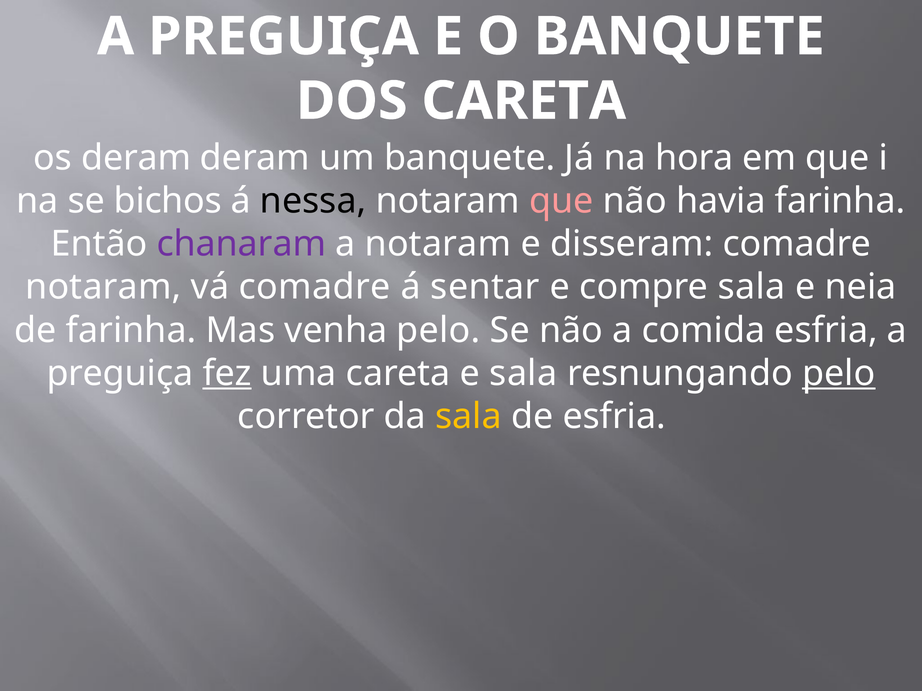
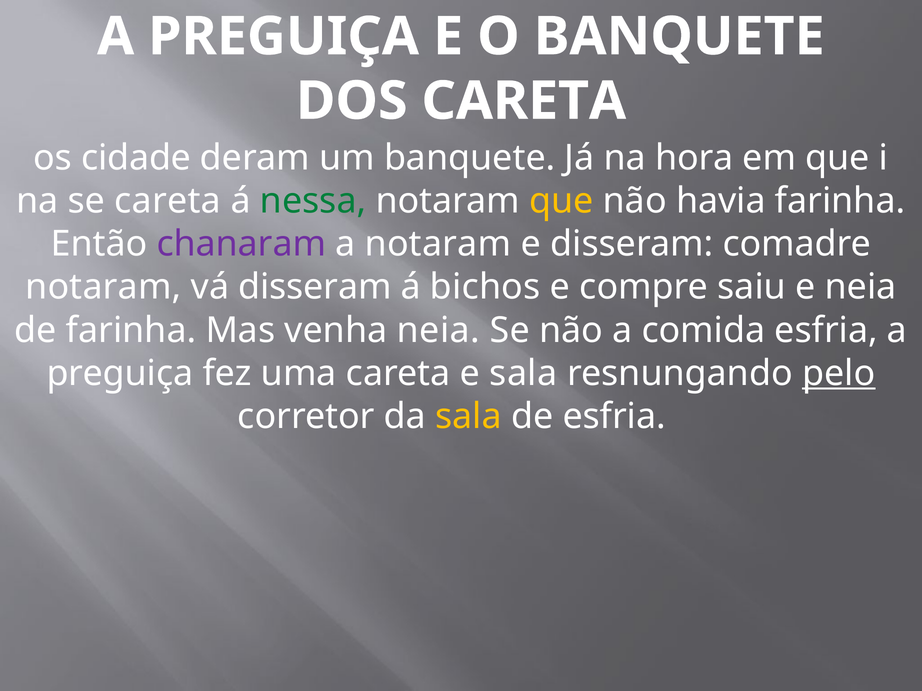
os deram: deram -> cidade (136, 158)
se bichos: bichos -> careta (168, 201)
nessa colour: black -> green (313, 201)
que colour: pink -> yellow (561, 201)
vá comadre: comadre -> disseram (315, 287)
sentar: sentar -> bichos (485, 287)
compre sala: sala -> saiu (752, 287)
venha pelo: pelo -> neia (438, 330)
fez underline: present -> none (227, 373)
